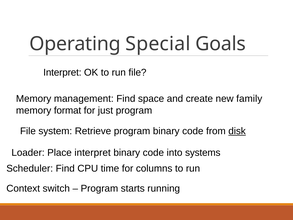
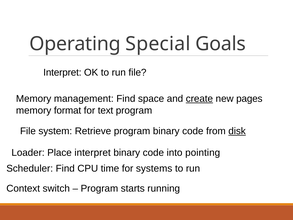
create underline: none -> present (199, 99)
family: family -> pages (249, 99)
just: just -> text (106, 110)
systems: systems -> pointing (203, 152)
columns: columns -> systems (154, 168)
